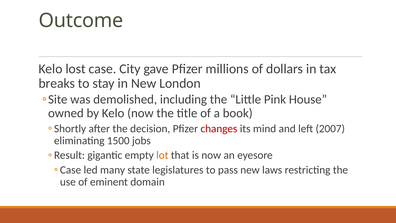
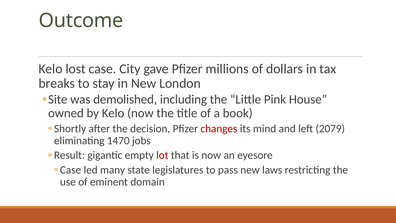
2007: 2007 -> 2079 (330, 129)
1500: 1500 -> 1470 (118, 141)
lot colour: orange -> red (162, 155)
